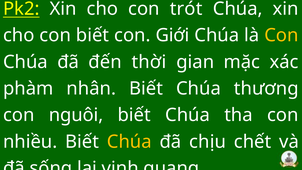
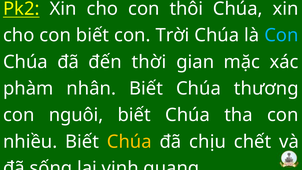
trót: trót -> thôi (186, 9)
Giới: Giới -> Trời (172, 35)
Con colour: yellow -> light blue (281, 35)
